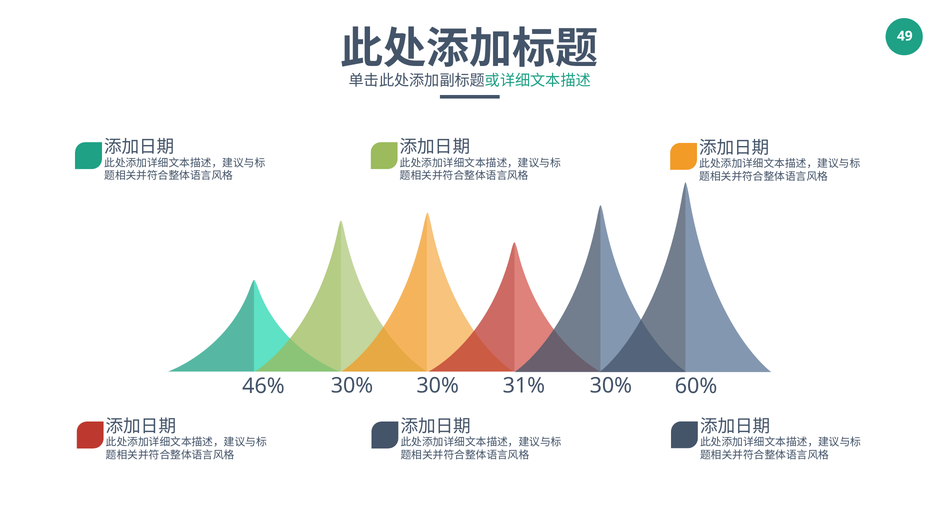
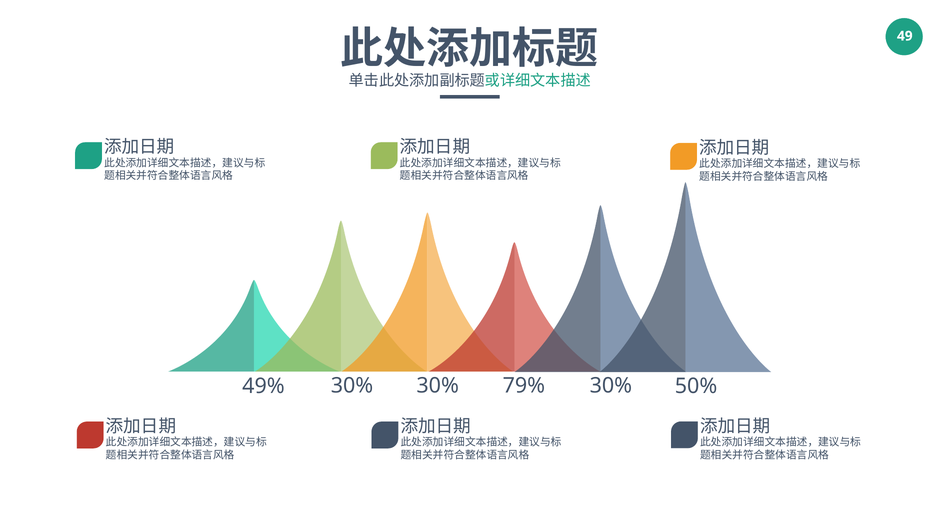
46%: 46% -> 49% (263, 386)
31%: 31% -> 79% (524, 385)
60%: 60% -> 50% (696, 386)
